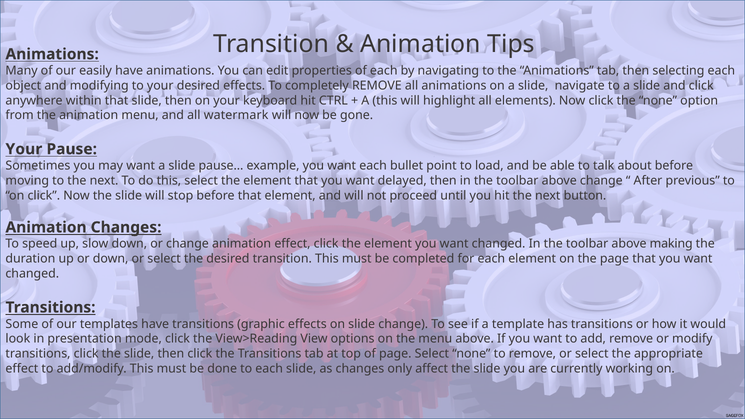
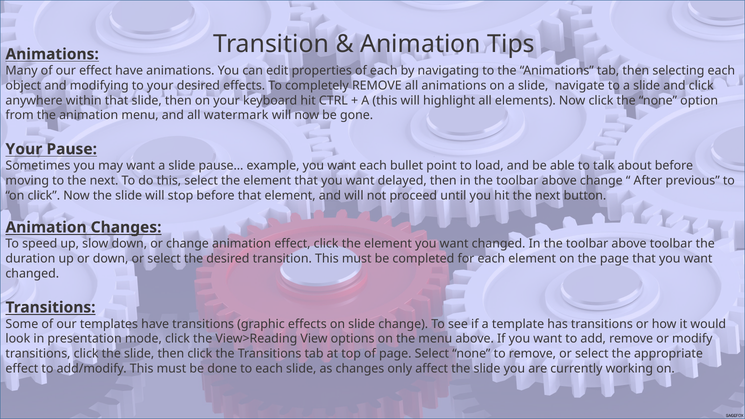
our easily: easily -> effect (96, 71)
above making: making -> toolbar (671, 244)
